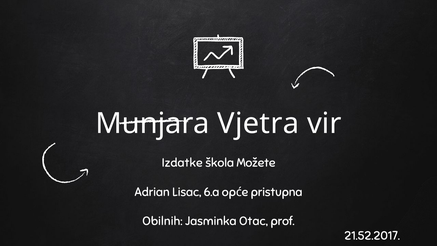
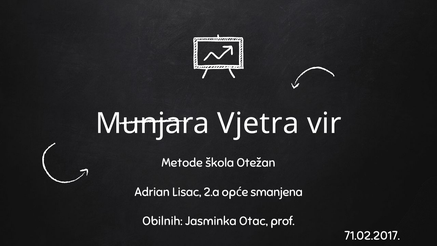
Izdatke: Izdatke -> Metode (182, 163)
Možete: Možete -> Otežan (256, 163)
6.a: 6.a -> 2.a (212, 192)
pristupna: pristupna -> smanjena (277, 192)
21.52.2017: 21.52.2017 -> 71.02.2017 (372, 236)
